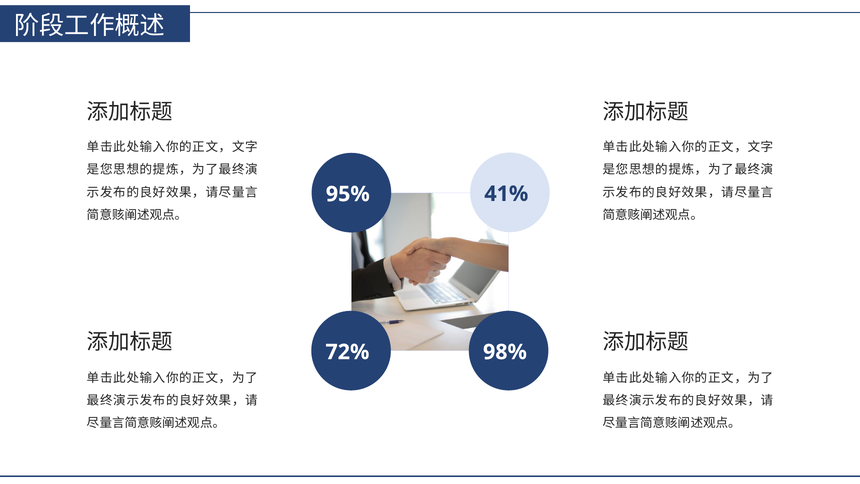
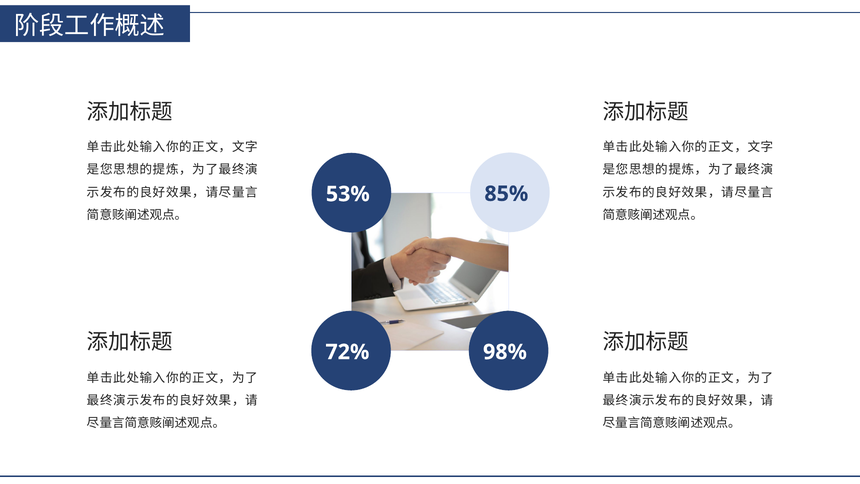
41%: 41% -> 85% (506, 194)
95%: 95% -> 53% (348, 194)
